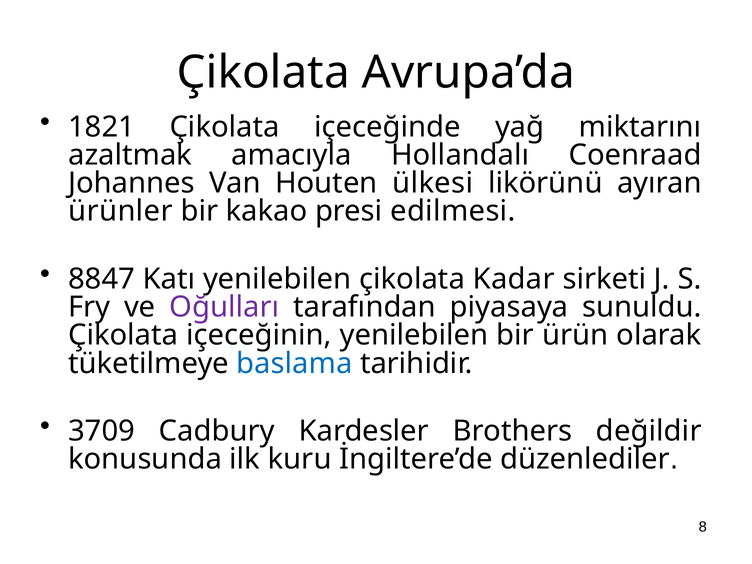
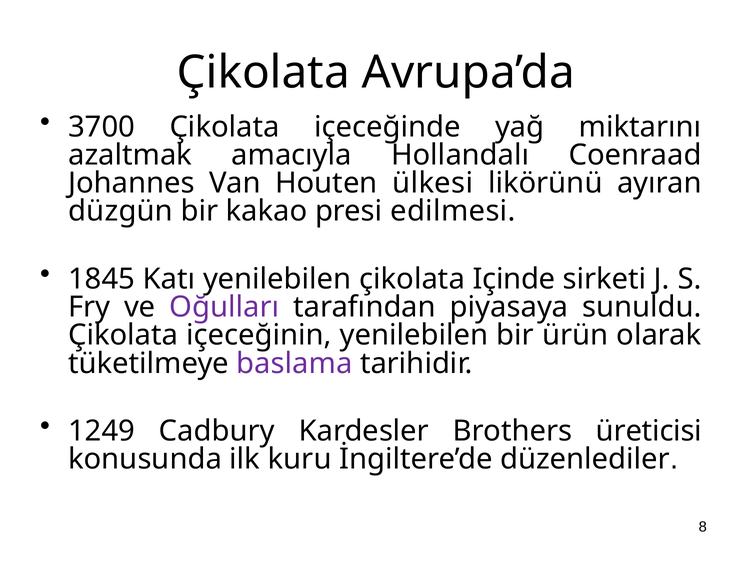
1821: 1821 -> 3700 (102, 127)
ürünler: ürünler -> düzgün (121, 211)
8847: 8847 -> 1845 (102, 279)
Kadar: Kadar -> Içinde (514, 279)
baslama colour: blue -> purple (295, 363)
3709: 3709 -> 1249 (102, 431)
değildir: değildir -> üreticisi (649, 431)
